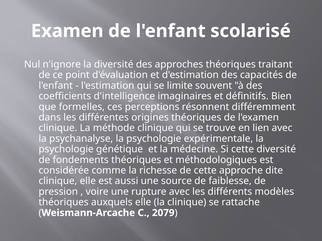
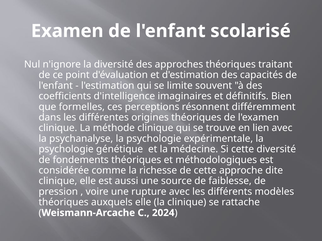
2079: 2079 -> 2024 (163, 213)
